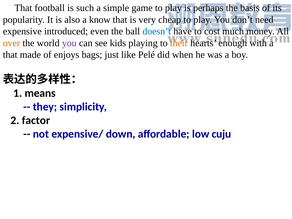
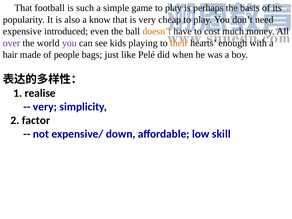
doesn’t colour: blue -> orange (157, 31)
over colour: orange -> purple (11, 43)
that: that -> hair (10, 55)
enjoys: enjoys -> people (67, 55)
means: means -> realise (40, 93)
they: they -> very (45, 107)
cuju: cuju -> skill (221, 134)
